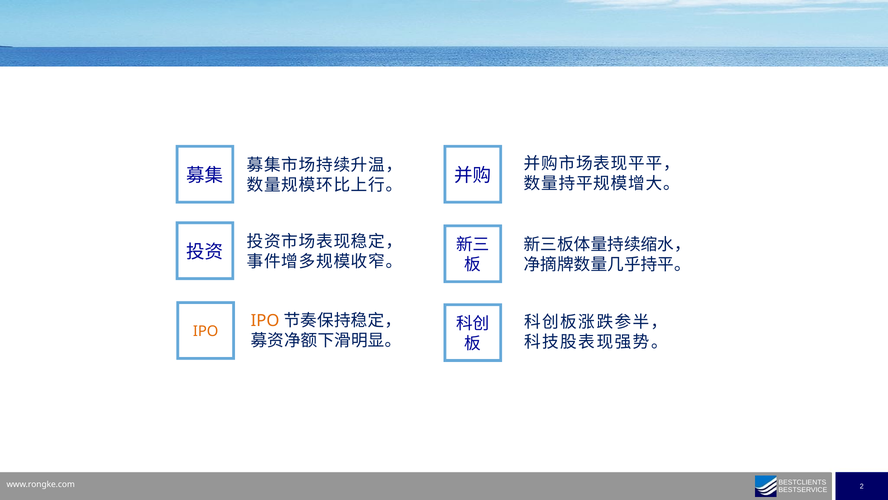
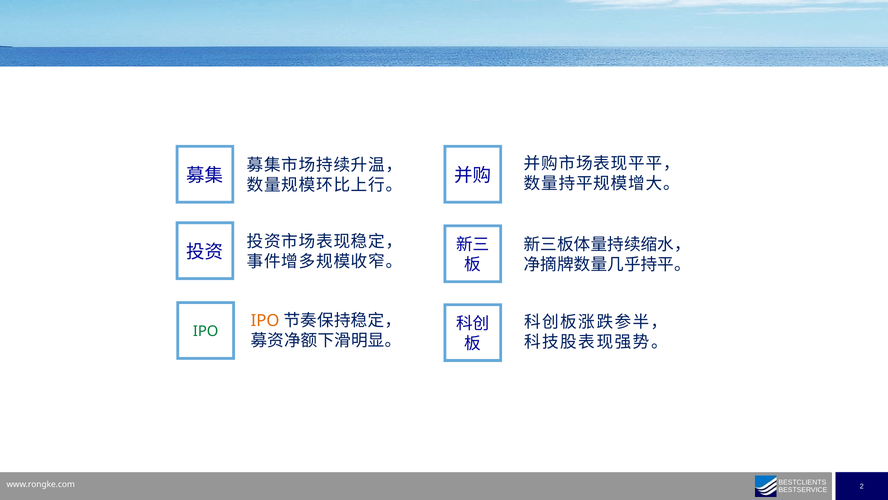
IPO colour: orange -> green (206, 331)
